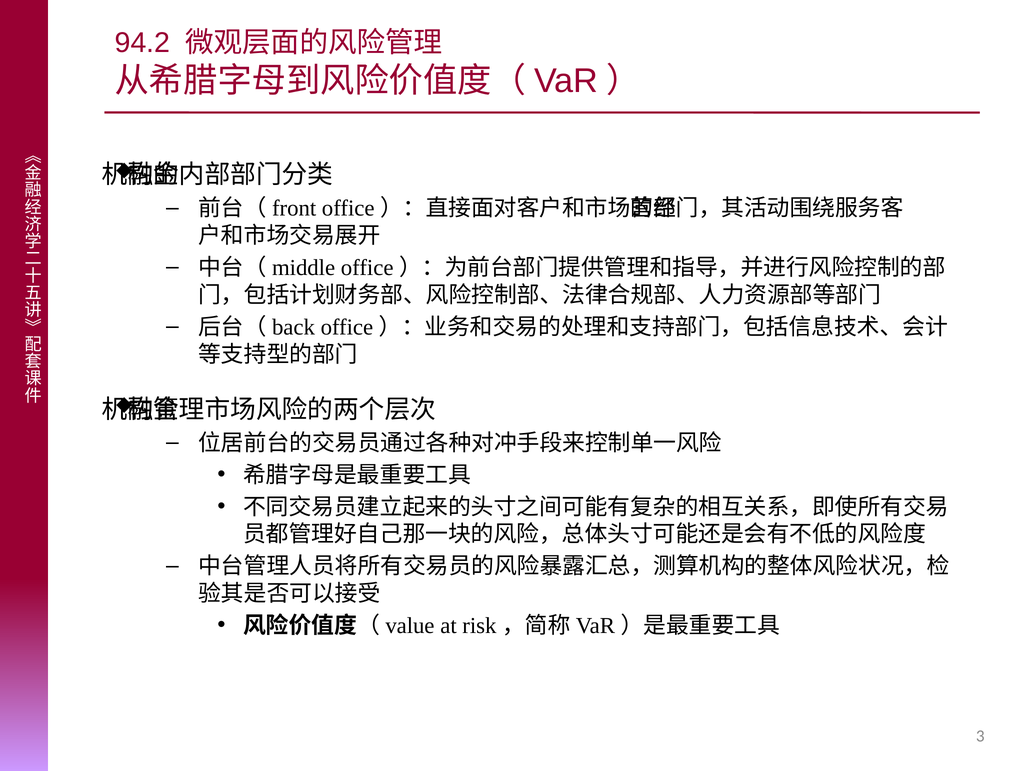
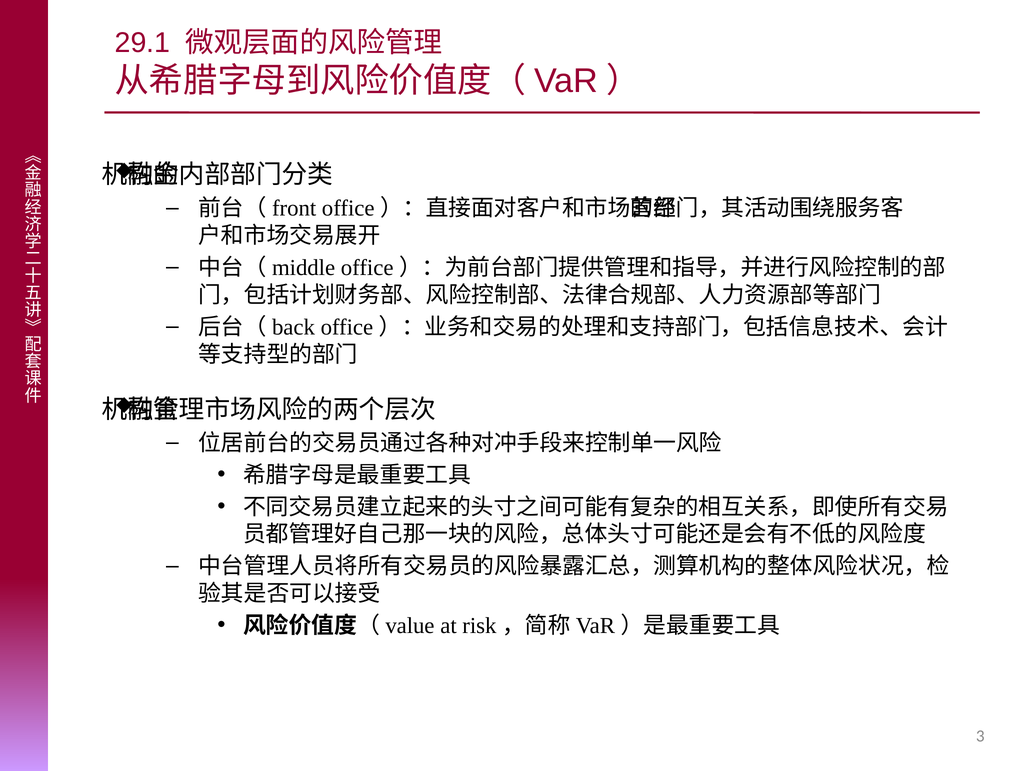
94.2: 94.2 -> 29.1 (142, 43)
